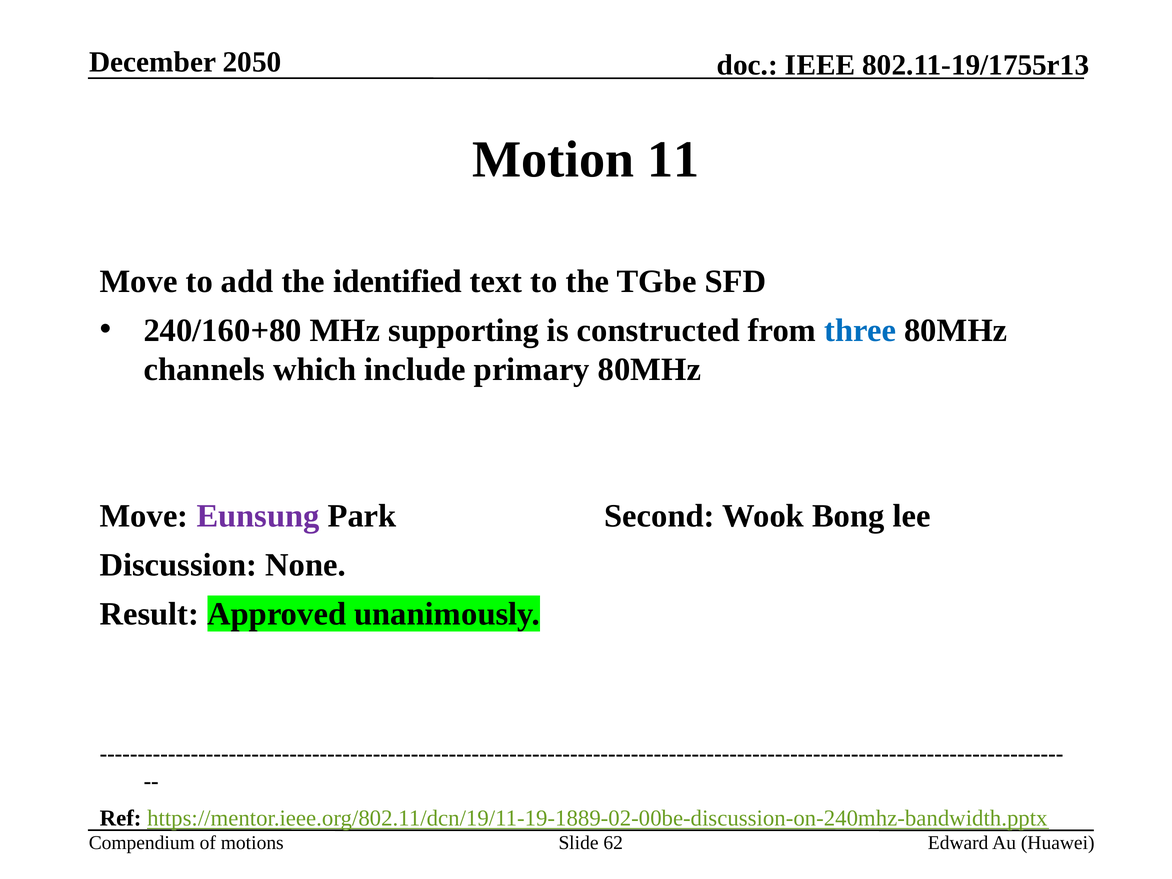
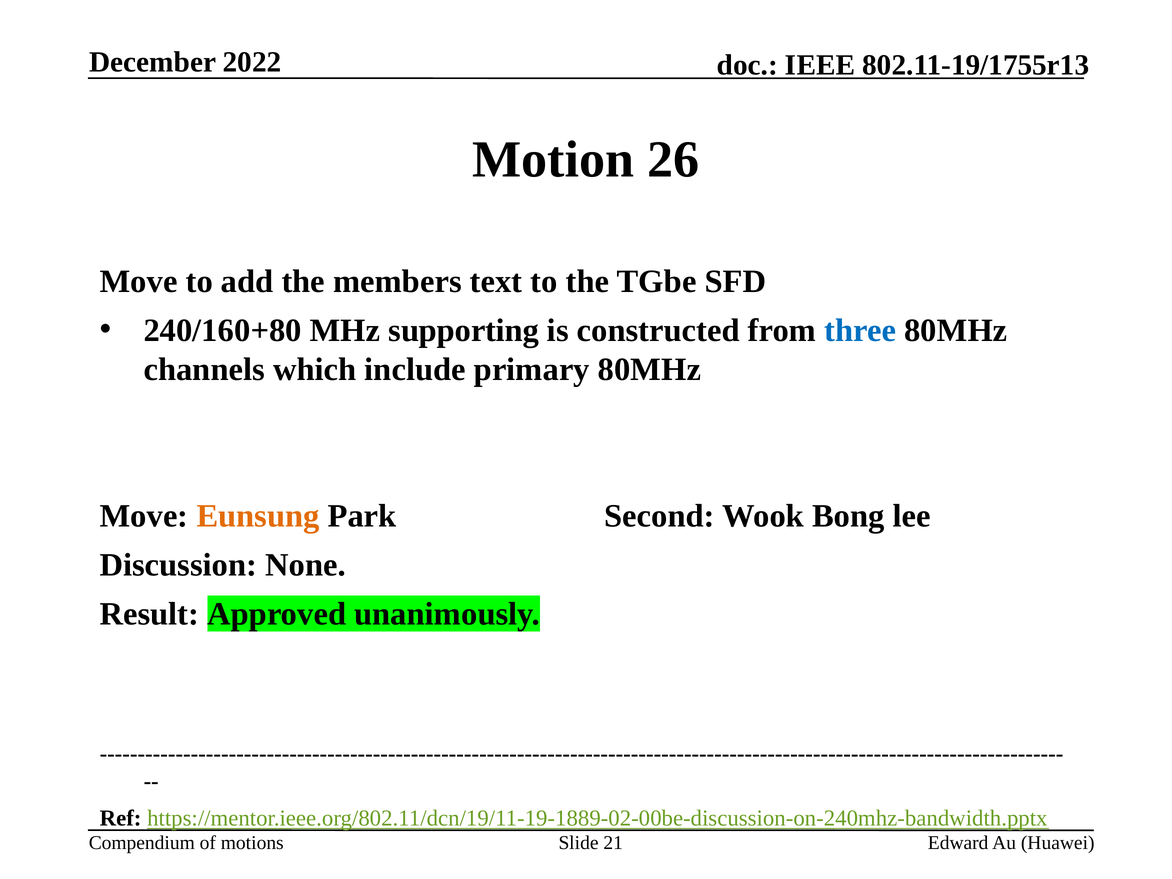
2050: 2050 -> 2022 (252, 62)
11: 11 -> 26 (673, 160)
identified: identified -> members (397, 282)
Eunsung colour: purple -> orange (258, 516)
62: 62 -> 21 (613, 843)
